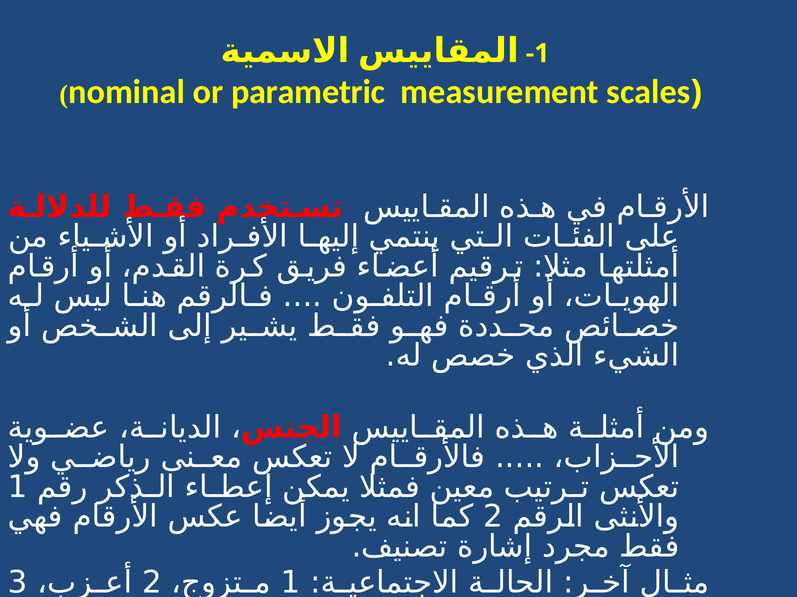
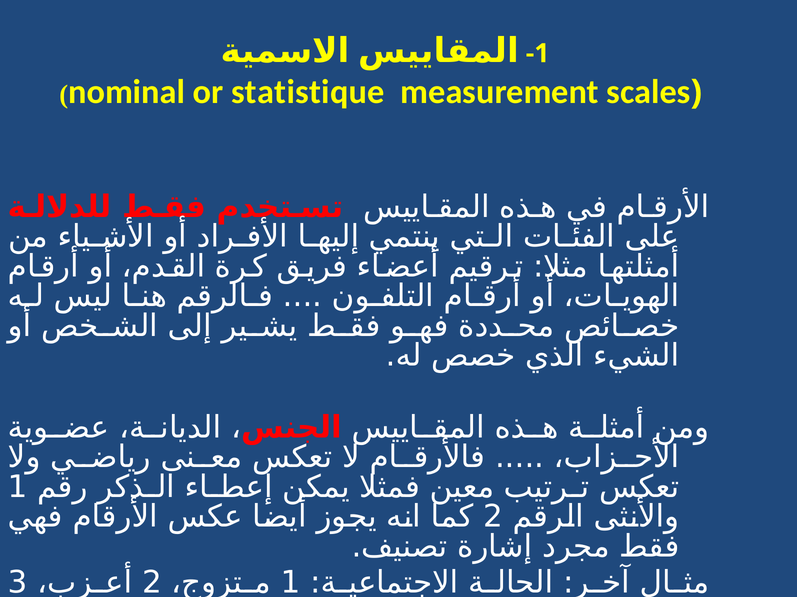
parametric: parametric -> statistique (308, 92)
